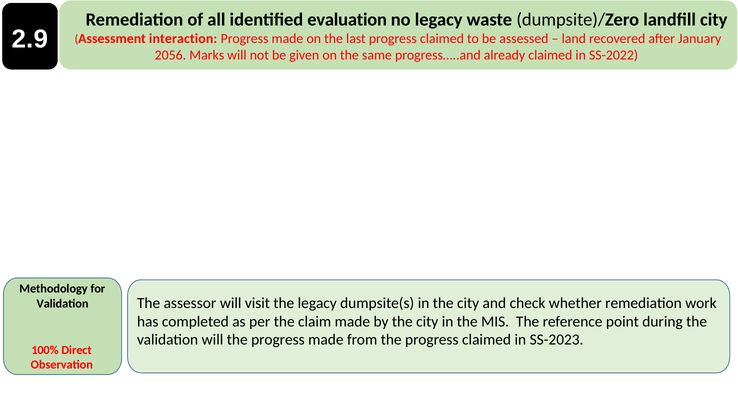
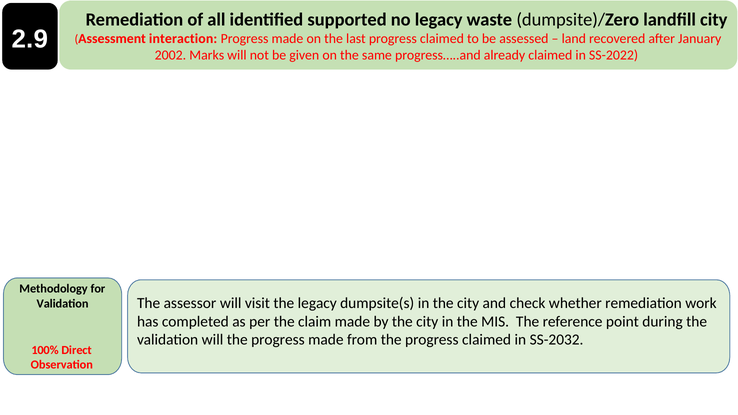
evaluation: evaluation -> supported (347, 20)
2056: 2056 -> 2002 (170, 55)
SS-2023: SS-2023 -> SS-2032 (557, 340)
